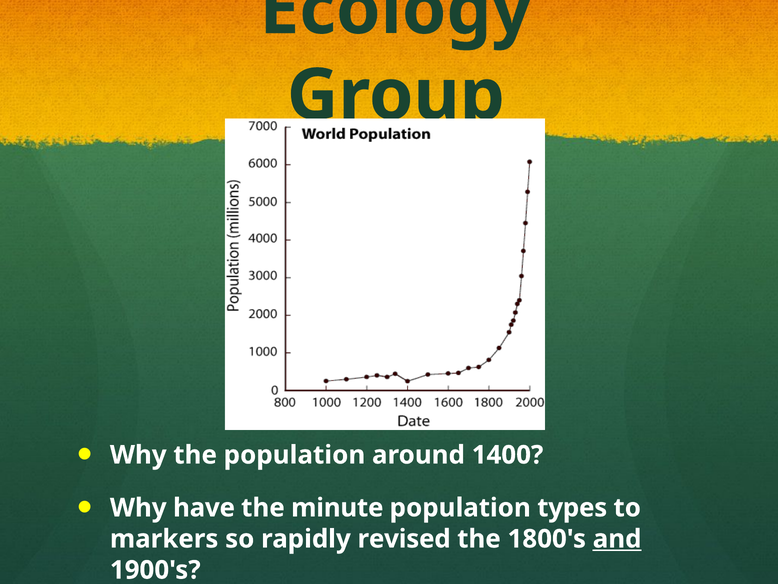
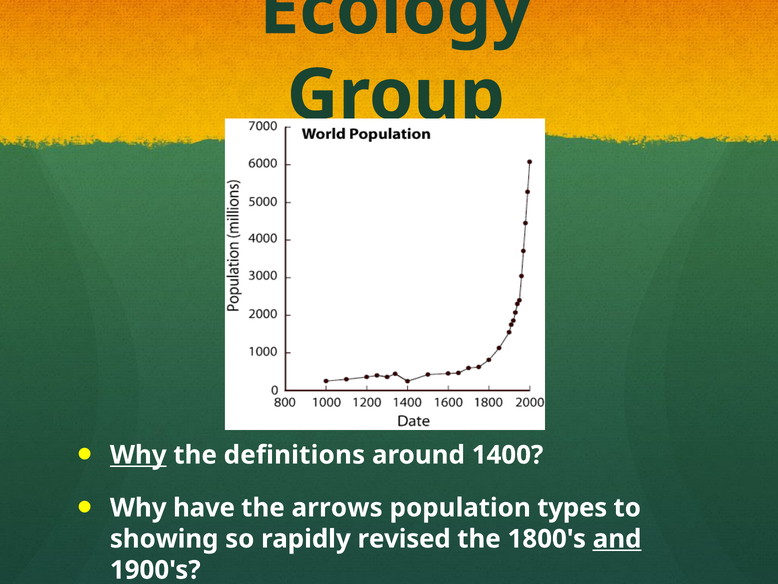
Why underline: none -> present (138, 455)
the population: population -> definitions (294, 455)
minute: minute -> arrows (337, 507)
markers: markers -> showing (164, 539)
